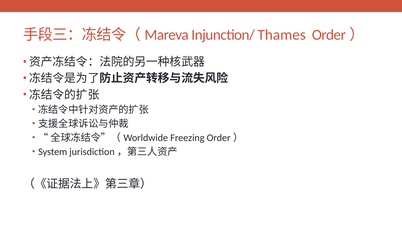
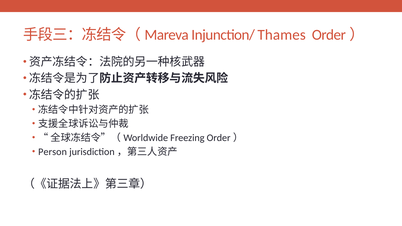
System: System -> Person (53, 152)
